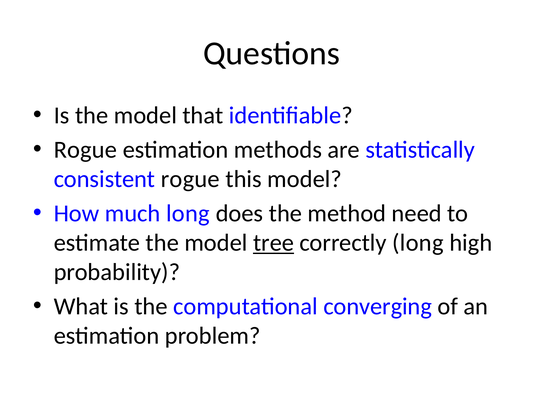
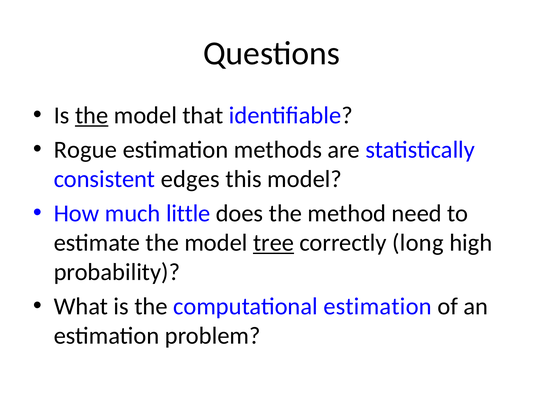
the underline: none -> present (92, 116)
consistent rogue: rogue -> edges (190, 179)
much long: long -> little (188, 214)
computational converging: converging -> estimation (378, 307)
